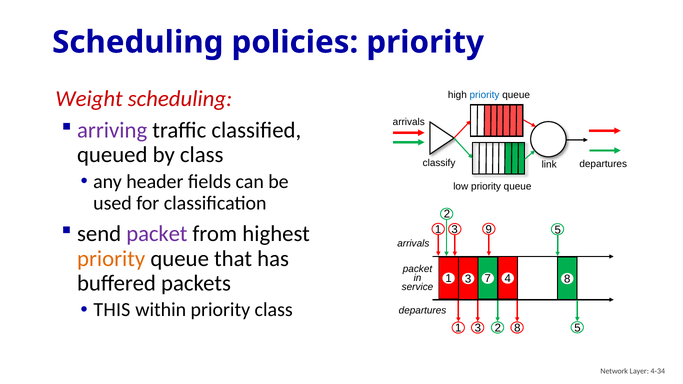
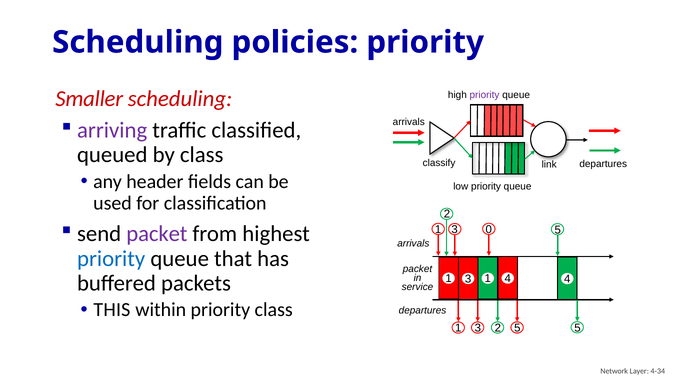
Weight: Weight -> Smaller (89, 99)
priority colour: blue -> purple (485, 95)
9: 9 -> 0 (489, 230)
priority colour: orange -> blue (111, 259)
3 7: 7 -> 1 (488, 279)
4 8: 8 -> 4 (567, 279)
3 2 8: 8 -> 5 (517, 328)
